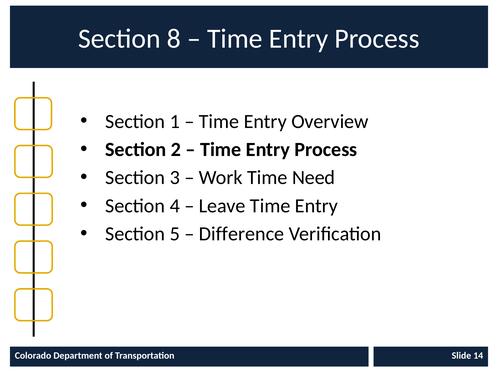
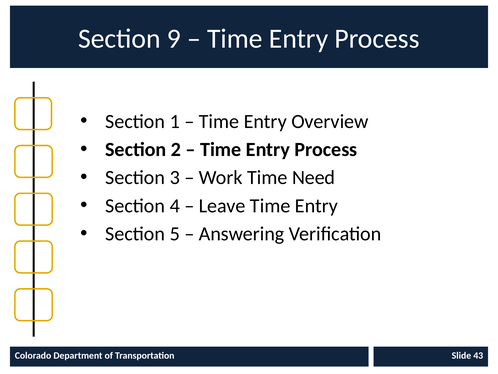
8: 8 -> 9 (174, 39)
Difference: Difference -> Answering (242, 234)
14: 14 -> 43 (478, 355)
